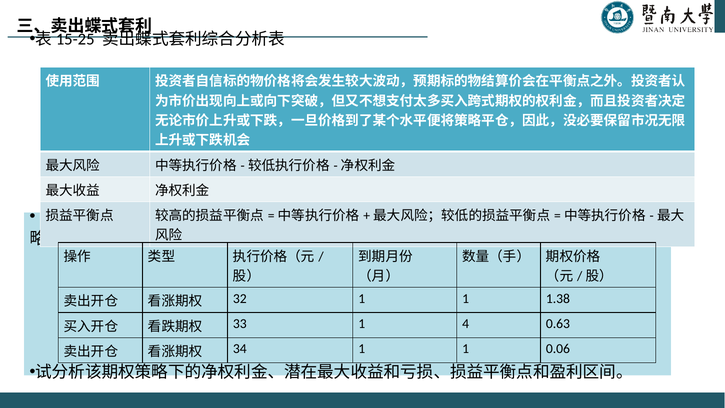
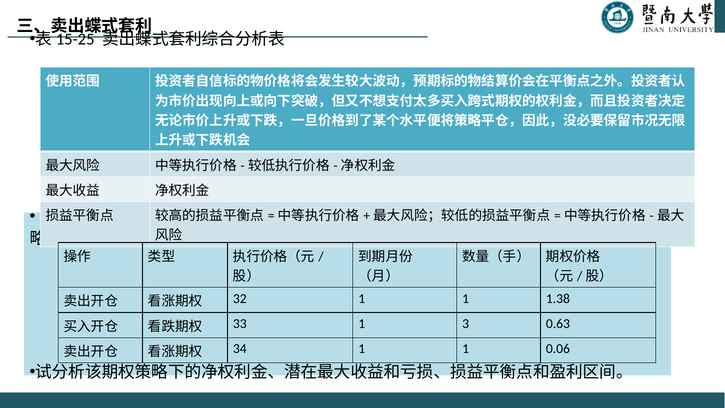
4: 4 -> 3 (466, 324)
